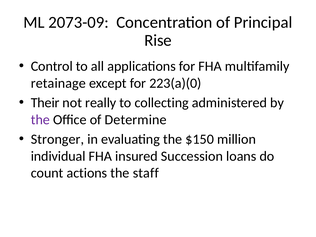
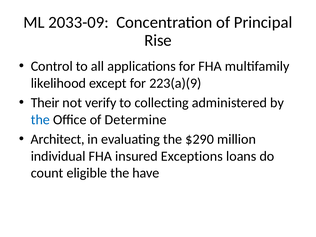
2073-09: 2073-09 -> 2033-09 (79, 22)
retainage: retainage -> likelihood (58, 83)
223(a)(0: 223(a)(0 -> 223(a)(9 (175, 83)
really: really -> verify (101, 103)
the colour: purple -> blue (40, 120)
Stronger: Stronger -> Architect (58, 139)
$150: $150 -> $290 (200, 139)
Succession: Succession -> Exceptions (192, 156)
actions: actions -> eligible (87, 173)
staff: staff -> have (146, 173)
